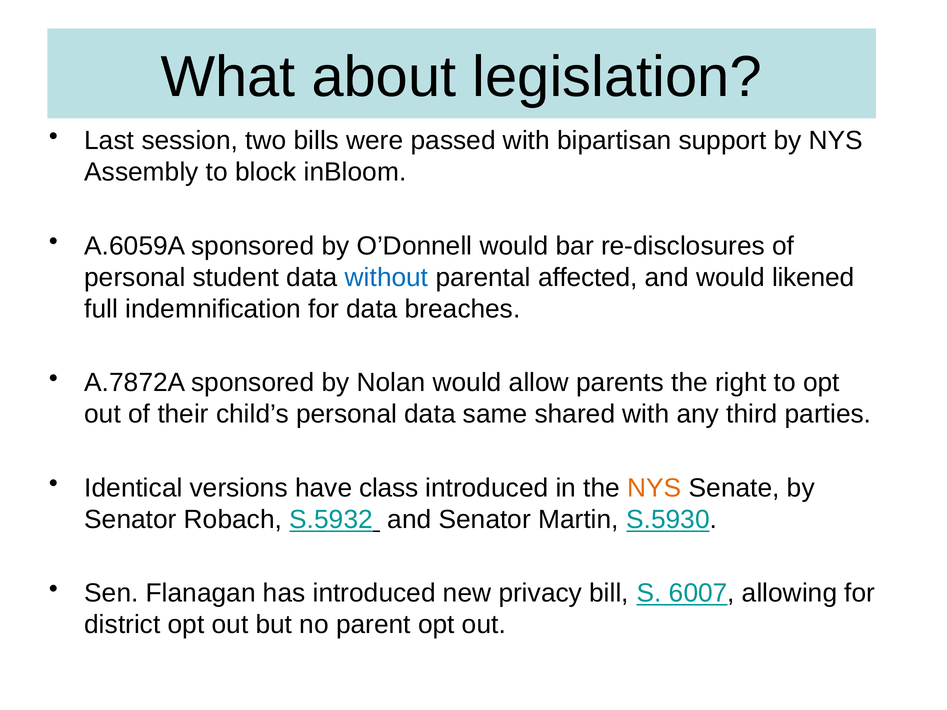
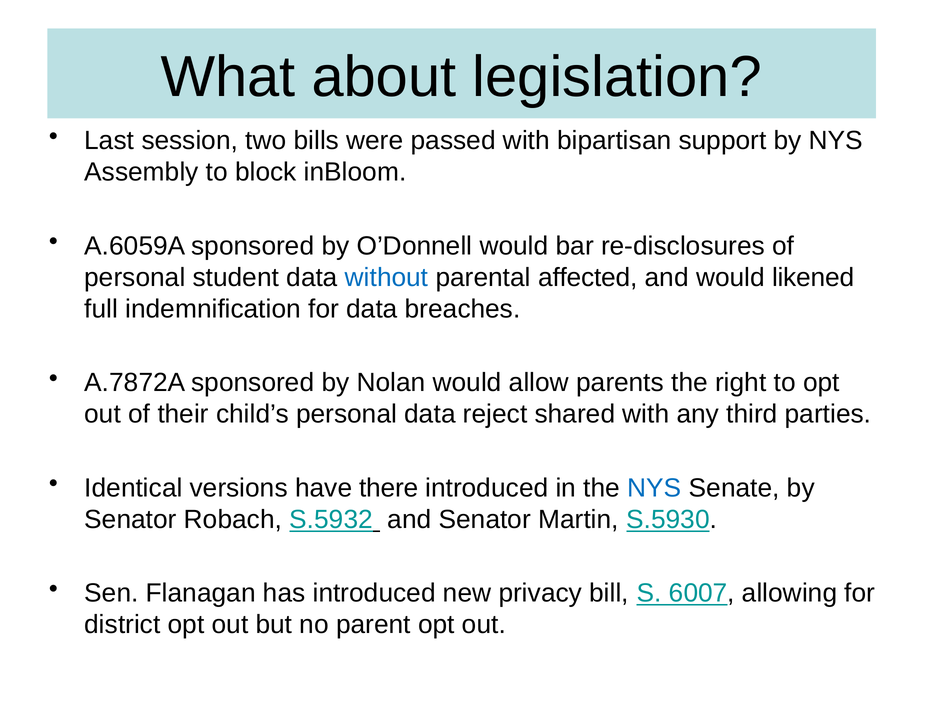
same: same -> reject (495, 414)
class: class -> there (389, 488)
NYS colour: orange -> blue (654, 488)
